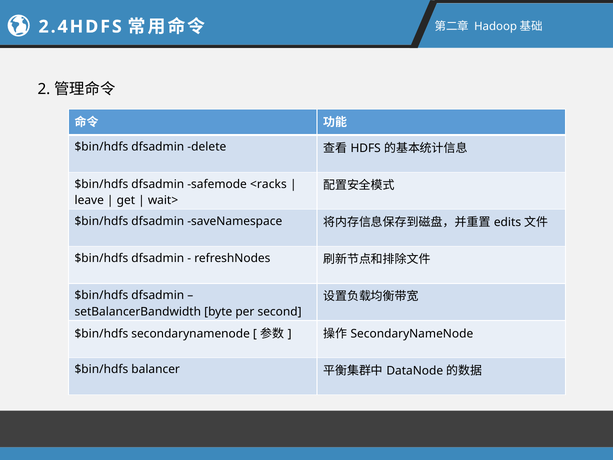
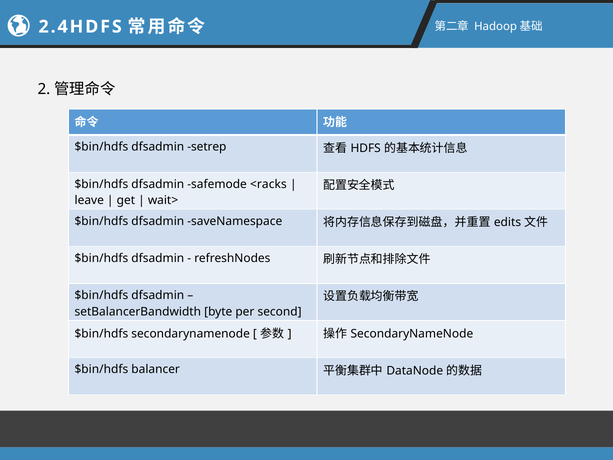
delete: delete -> setrep (207, 147)
